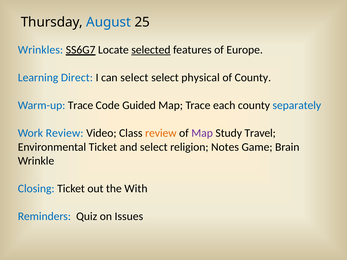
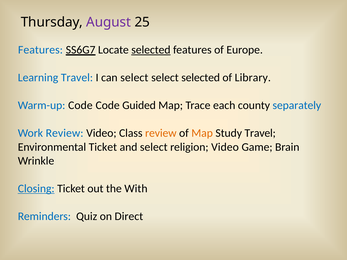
August colour: blue -> purple (109, 22)
Wrinkles: Wrinkles -> Features (40, 50)
Learning Direct: Direct -> Travel (77, 78)
select physical: physical -> selected (201, 78)
of County: County -> Library (253, 78)
Warm-up Trace: Trace -> Code (80, 105)
Map colour: purple -> orange (202, 133)
religion Notes: Notes -> Video (225, 147)
Closing underline: none -> present (36, 189)
Issues: Issues -> Direct (129, 216)
